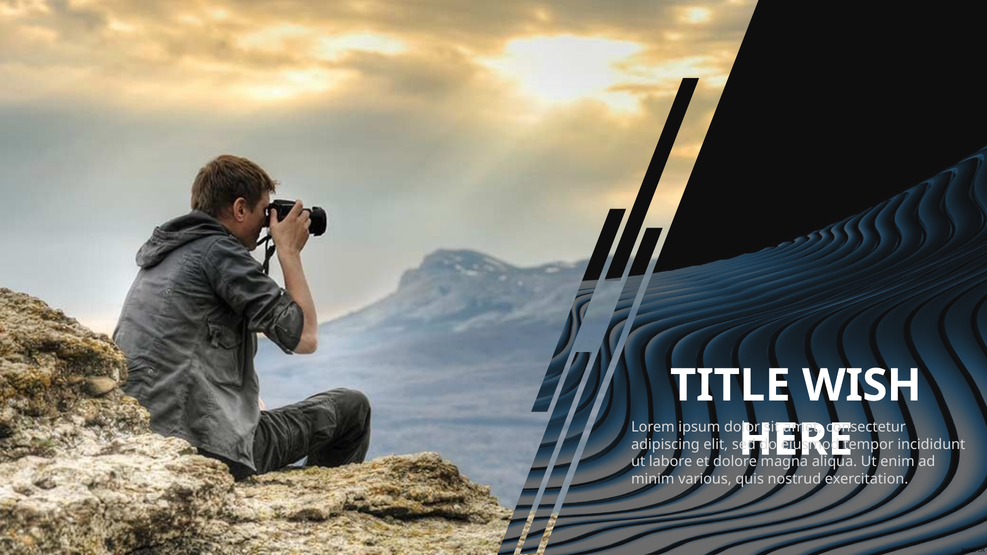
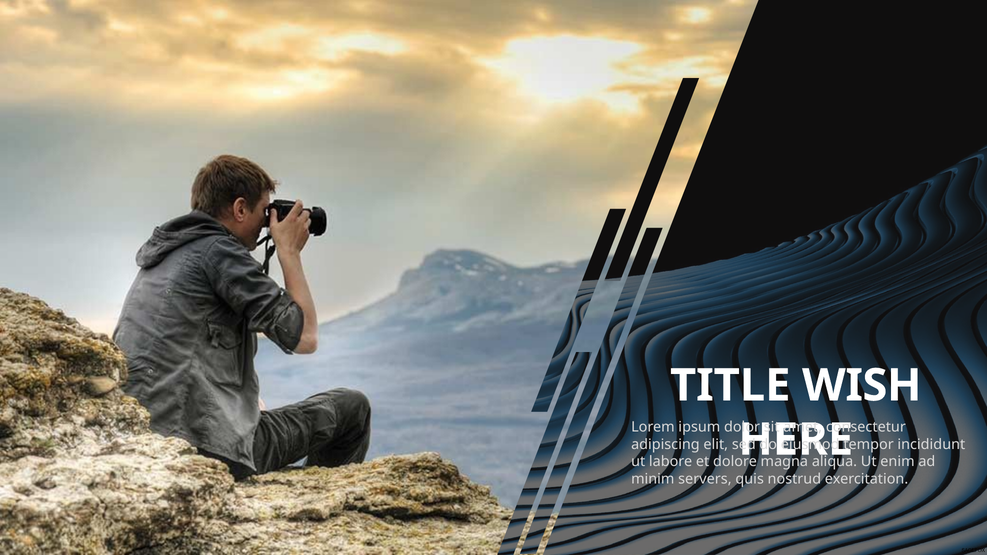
various: various -> servers (705, 479)
